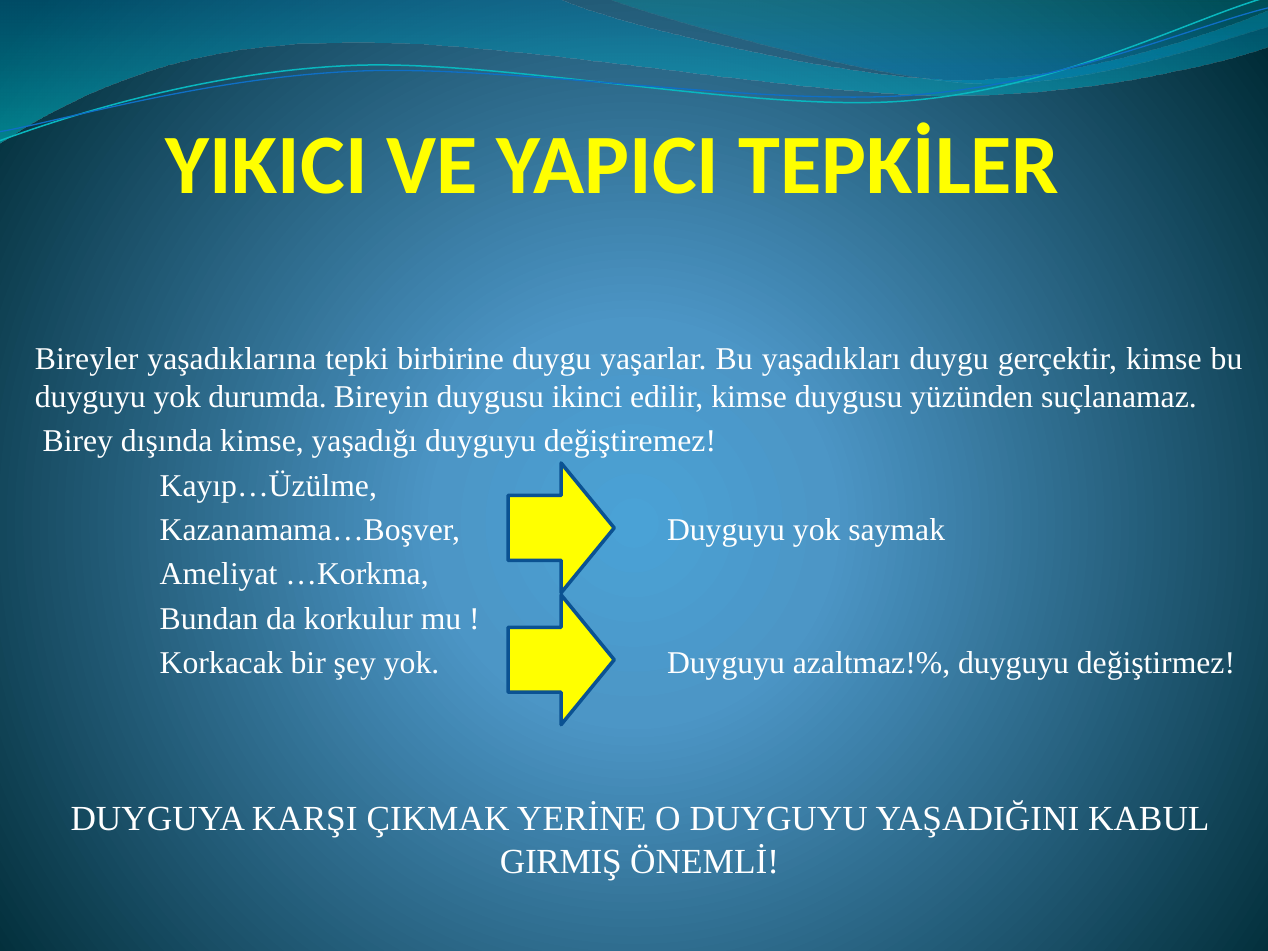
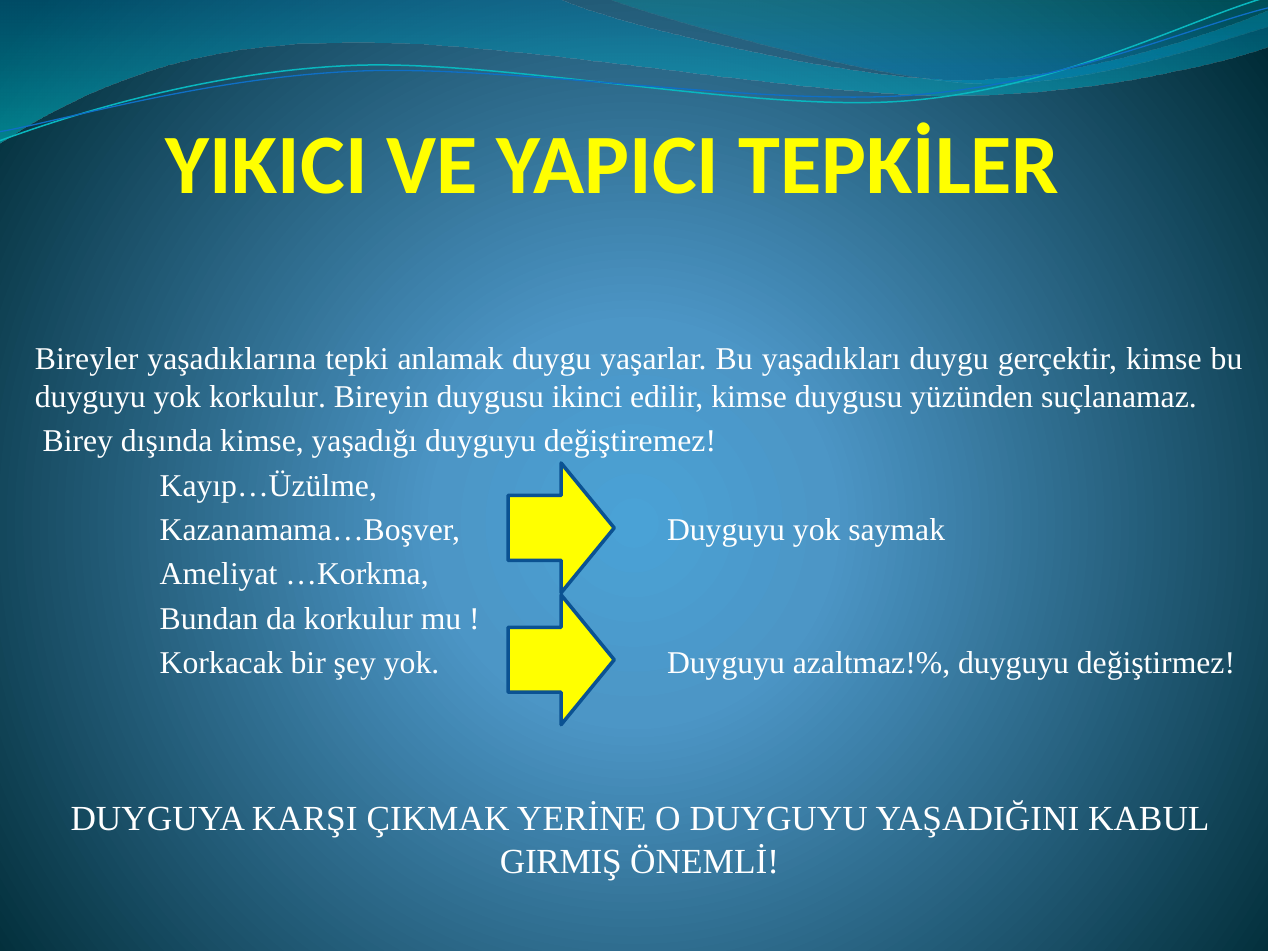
birbirine: birbirine -> anlamak (451, 359)
yok durumda: durumda -> korkulur (268, 397)
